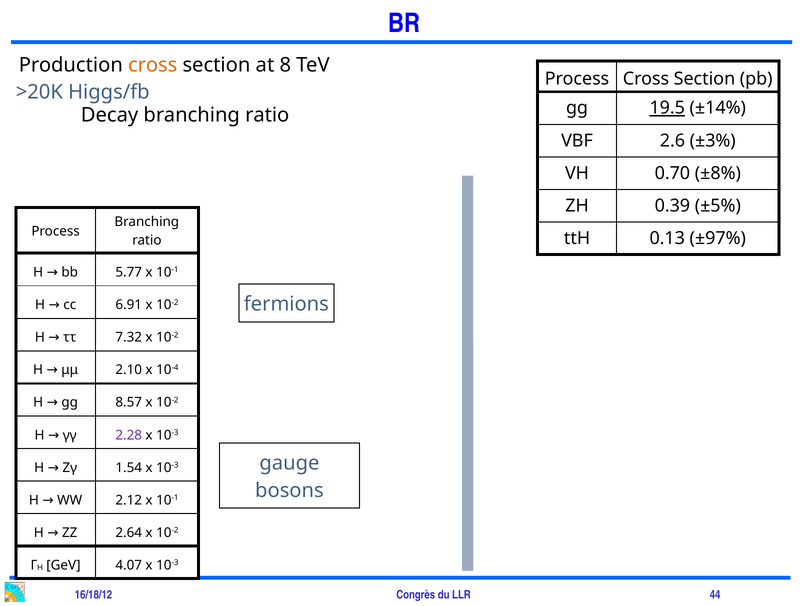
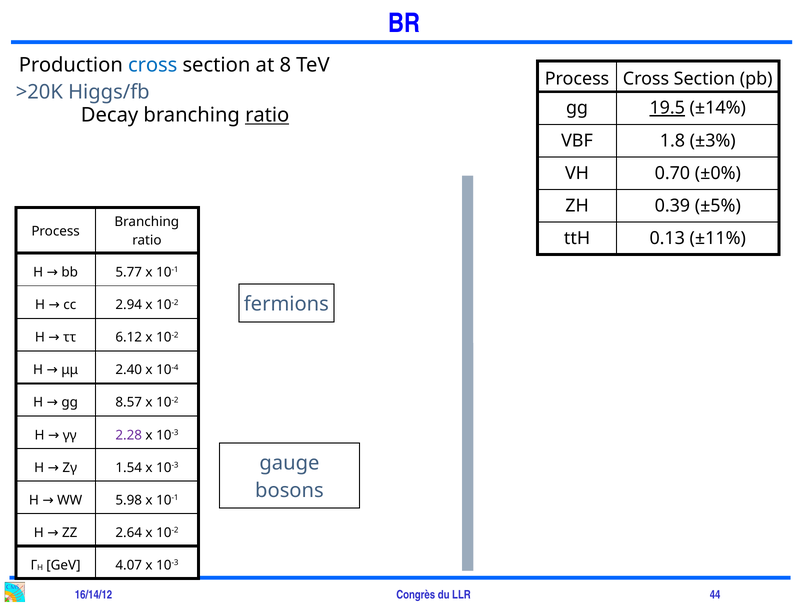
cross colour: orange -> blue (153, 65)
ratio underline: none -> present (267, 115)
2.6: 2.6 -> 1.8 (672, 141)
±8%: ±8% -> ±0% (718, 173)
±97%: ±97% -> ±11% (718, 238)
6.91: 6.91 -> 2.94 (129, 305)
7.32: 7.32 -> 6.12 (129, 337)
2.10: 2.10 -> 2.40 (129, 370)
2.12: 2.12 -> 5.98 (129, 500)
16/18/12: 16/18/12 -> 16/14/12 (94, 595)
